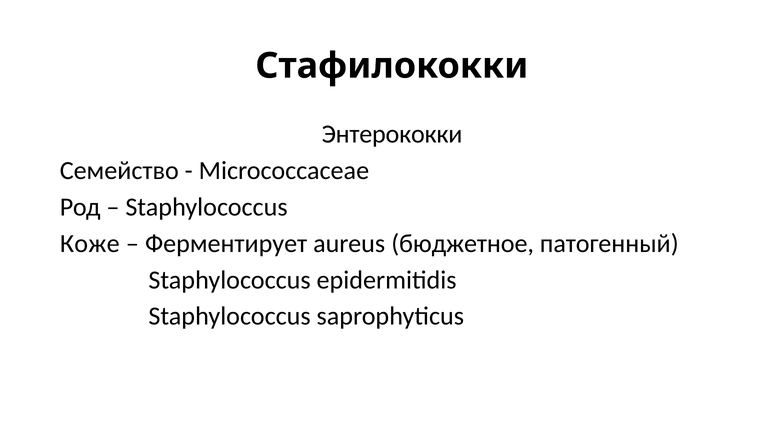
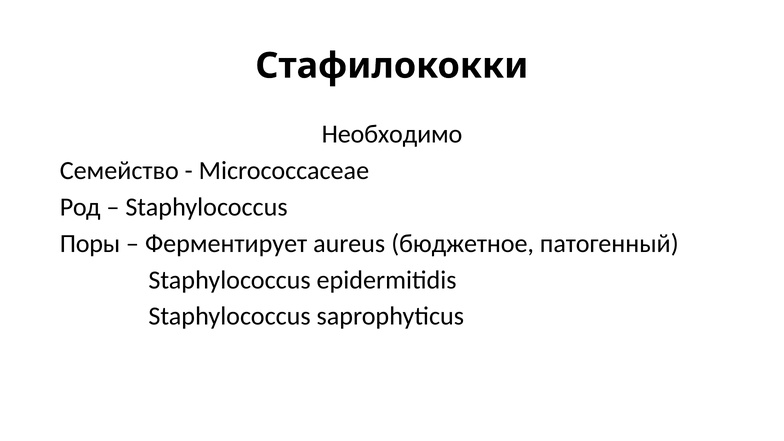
Энтерококки: Энтерококки -> Необходимо (392, 134)
Коже: Коже -> Поры (90, 244)
